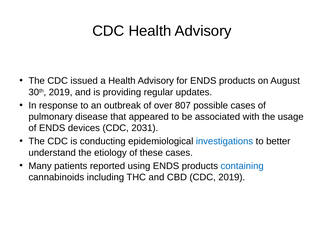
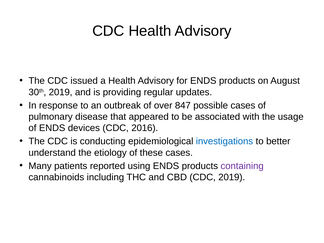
807: 807 -> 847 (183, 105)
2031: 2031 -> 2016 (145, 128)
containing colour: blue -> purple (242, 166)
